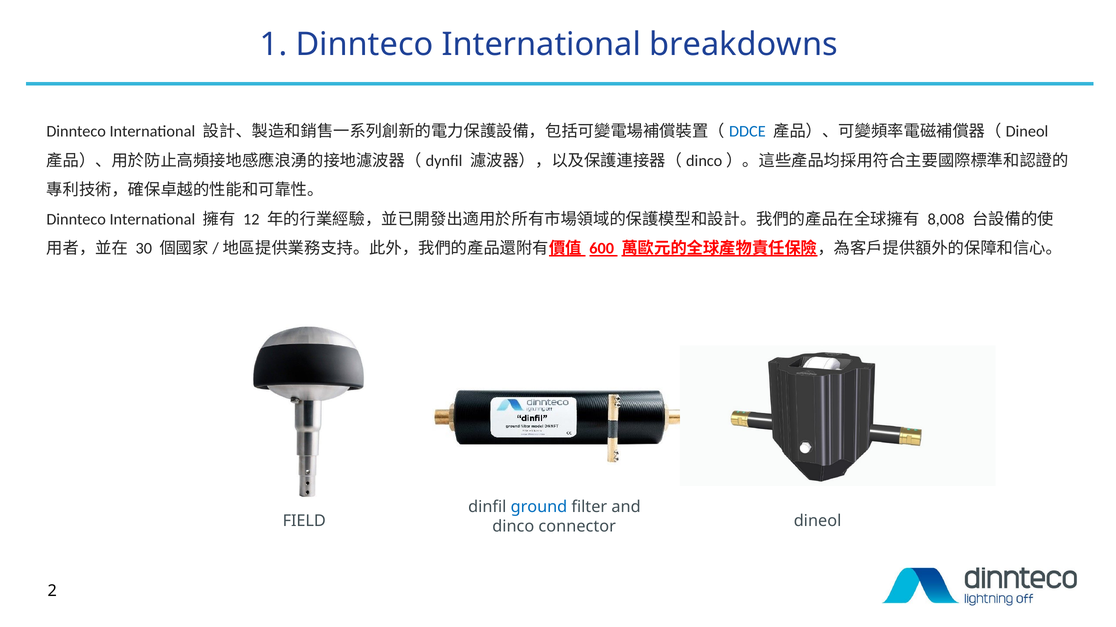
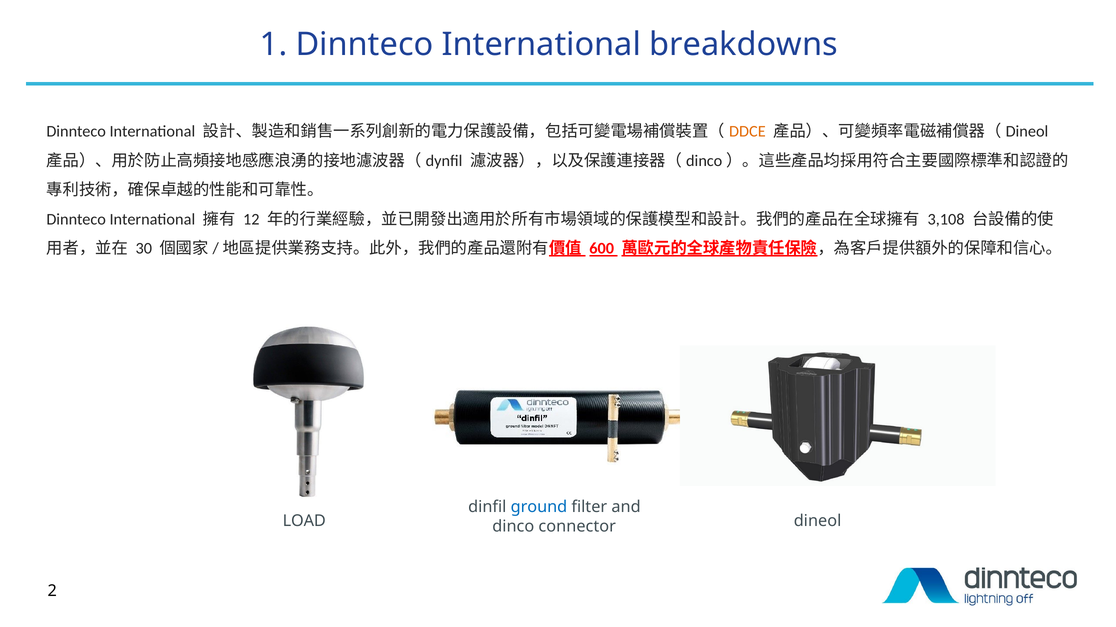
DDCE colour: blue -> orange (747, 132)
8,008: 8,008 -> 3,108 (946, 220)
FIELD: FIELD -> LOAD (304, 521)
